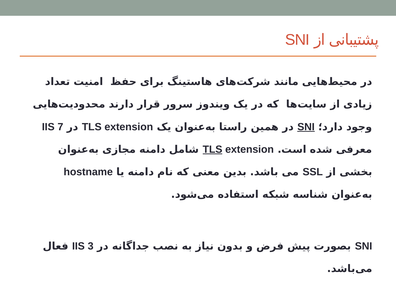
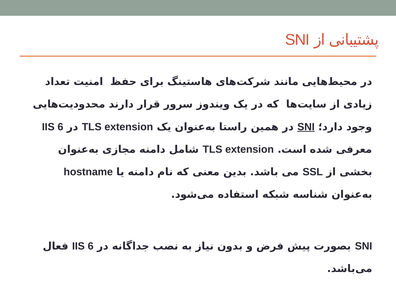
7: 7 -> 6 (60, 127)
TLS underline: present -> none (213, 149)
3: 3 -> 6 (91, 246)
